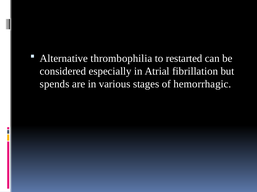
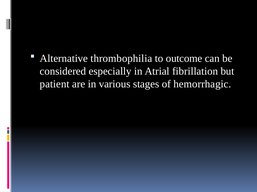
restarted: restarted -> outcome (184, 59)
spends: spends -> patient (55, 84)
